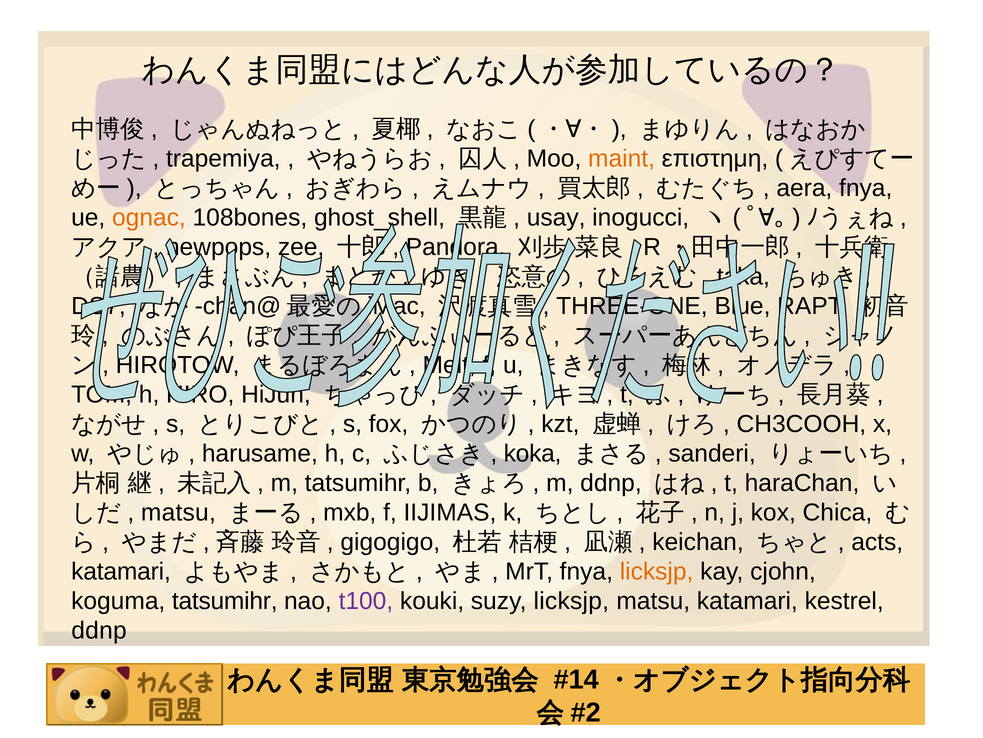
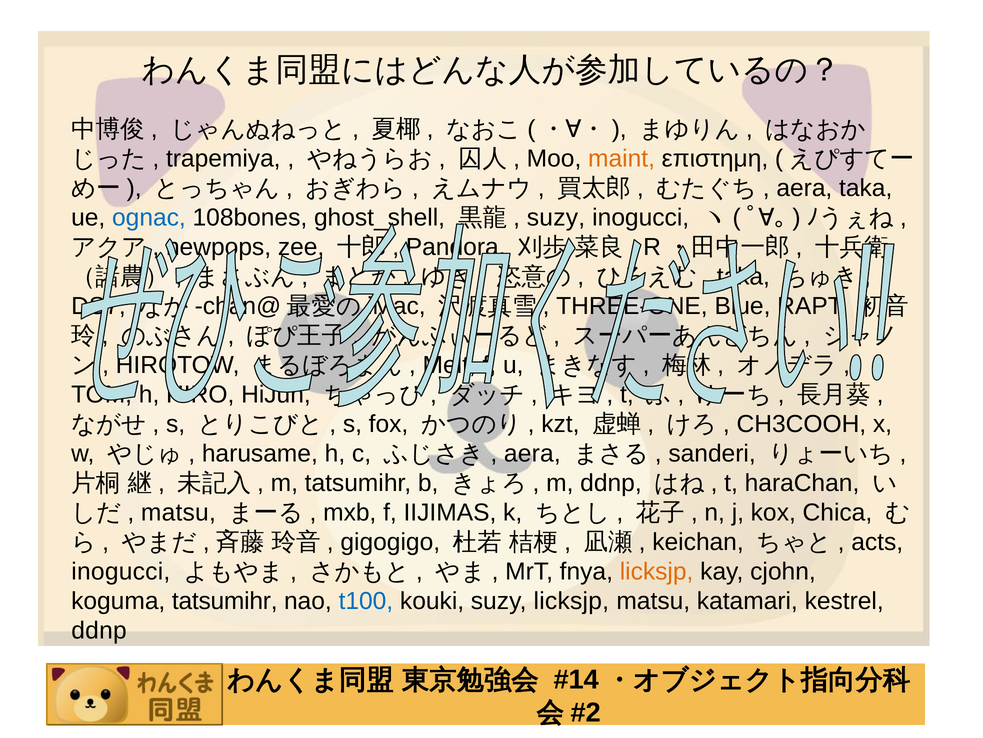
aera fnya: fnya -> taka (866, 188)
ognac colour: orange -> blue (149, 217)
usay: usay -> suzy (556, 217)
koka: koka -> aera (532, 453)
katamari: katamari -> inogucci (121, 571)
t100 colour: purple -> blue (366, 601)
